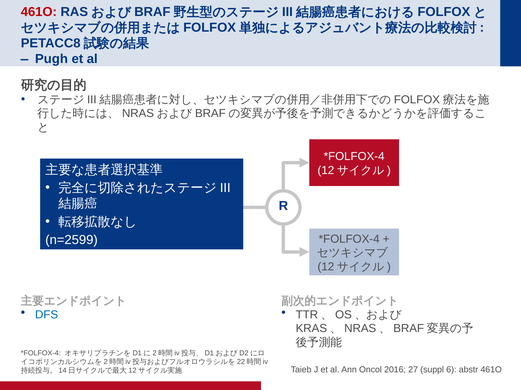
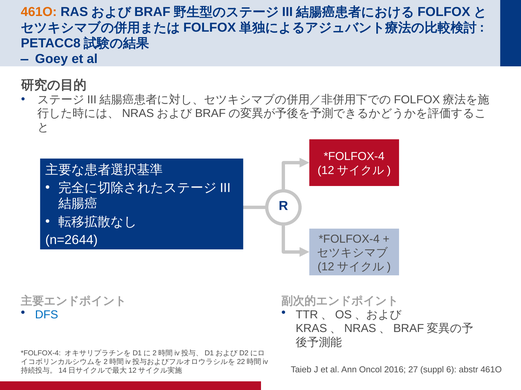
461O colour: red -> orange (39, 12)
Pugh: Pugh -> Goey (51, 59)
n=2599: n=2599 -> n=2644 (72, 240)
